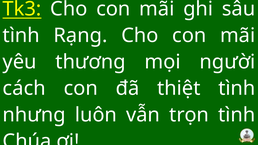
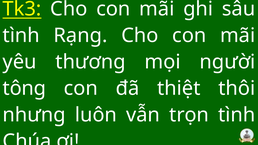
cách: cách -> tông (24, 88)
thiệt tình: tình -> thôi (237, 88)
